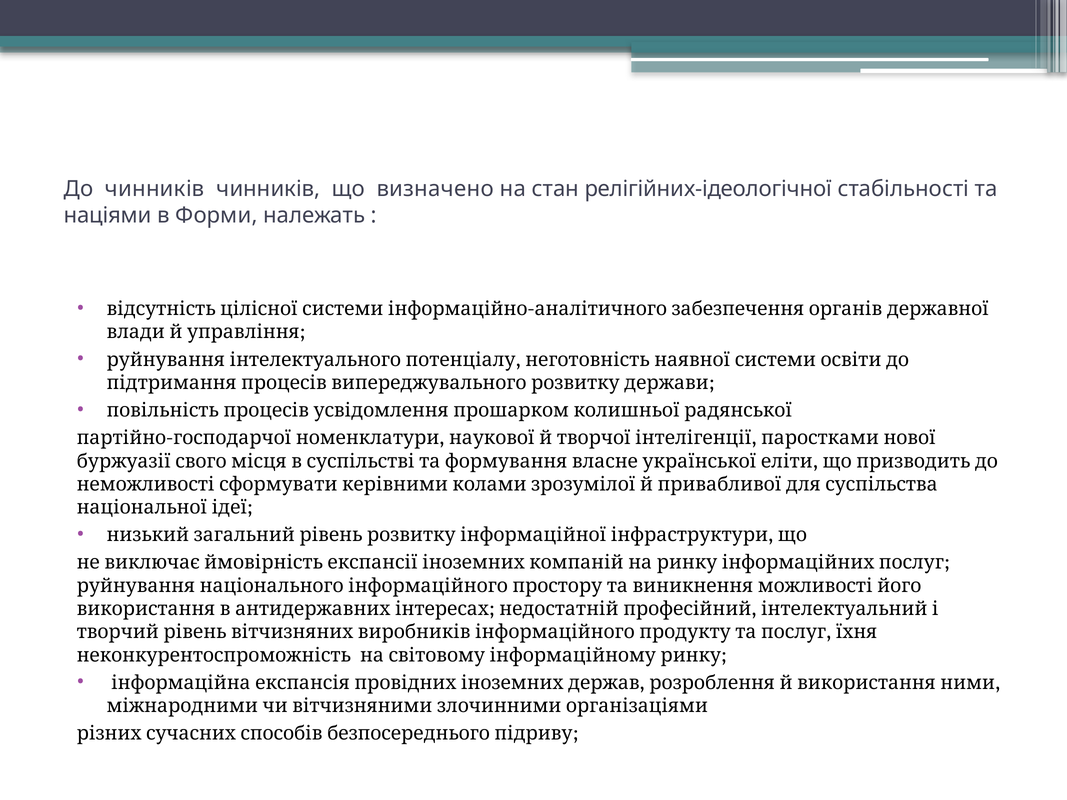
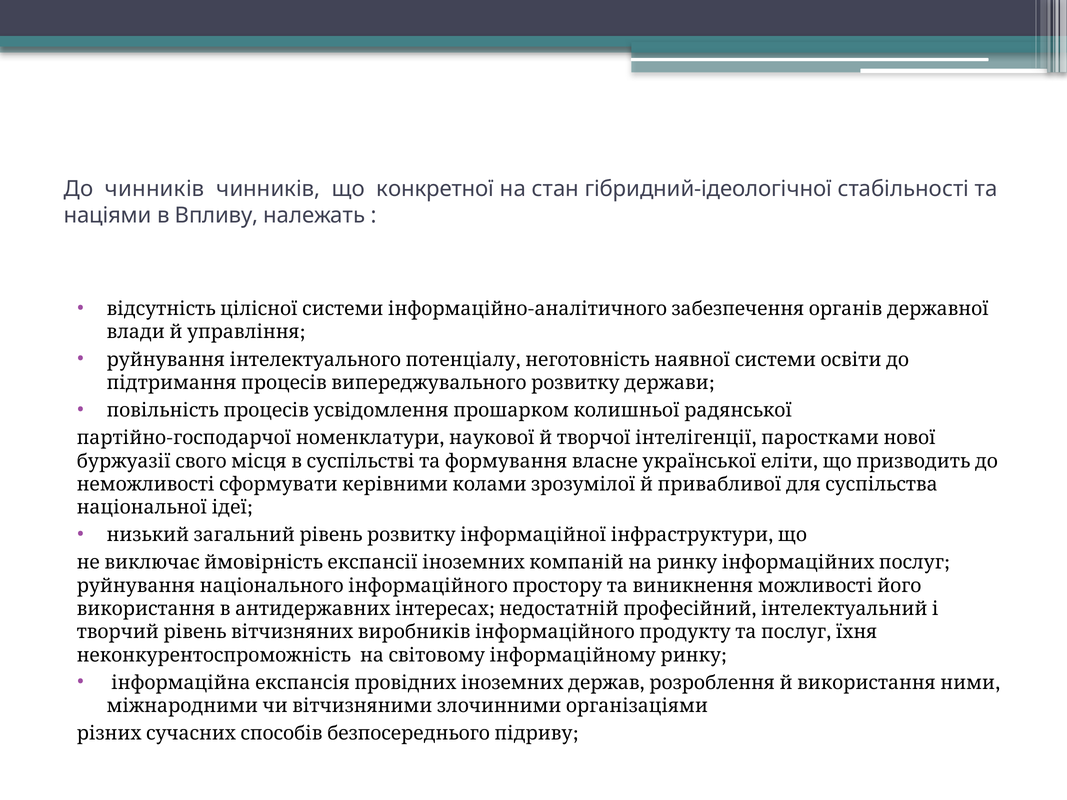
визначено: визначено -> конкретної (435, 189)
релігійних-ідеологічної: релігійних-ідеологічної -> гібридний-ідеологічної (708, 189)
Форми: Форми -> Впливу (217, 216)
